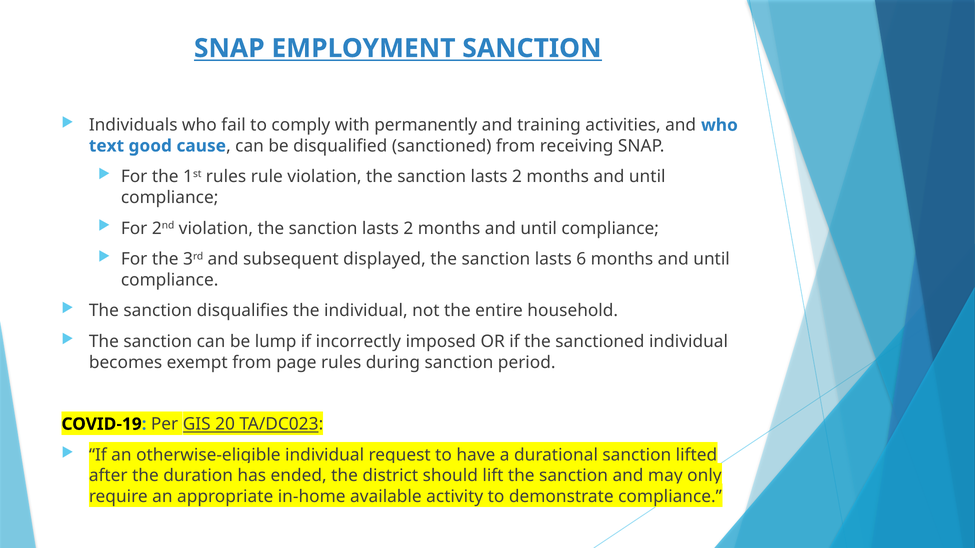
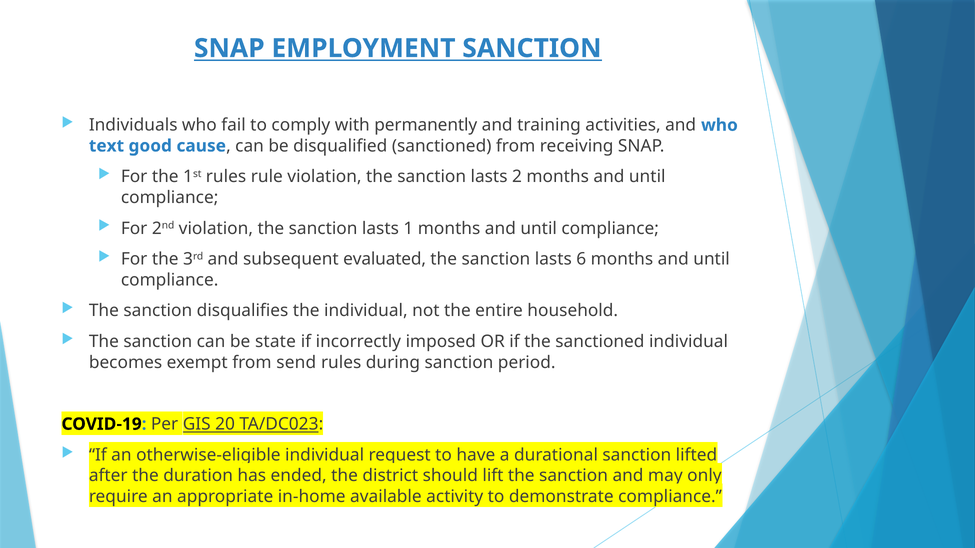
2: 2 -> 1 (408, 228)
displayed: displayed -> evaluated (385, 259)
lump: lump -> state (275, 342)
page: page -> send (296, 363)
